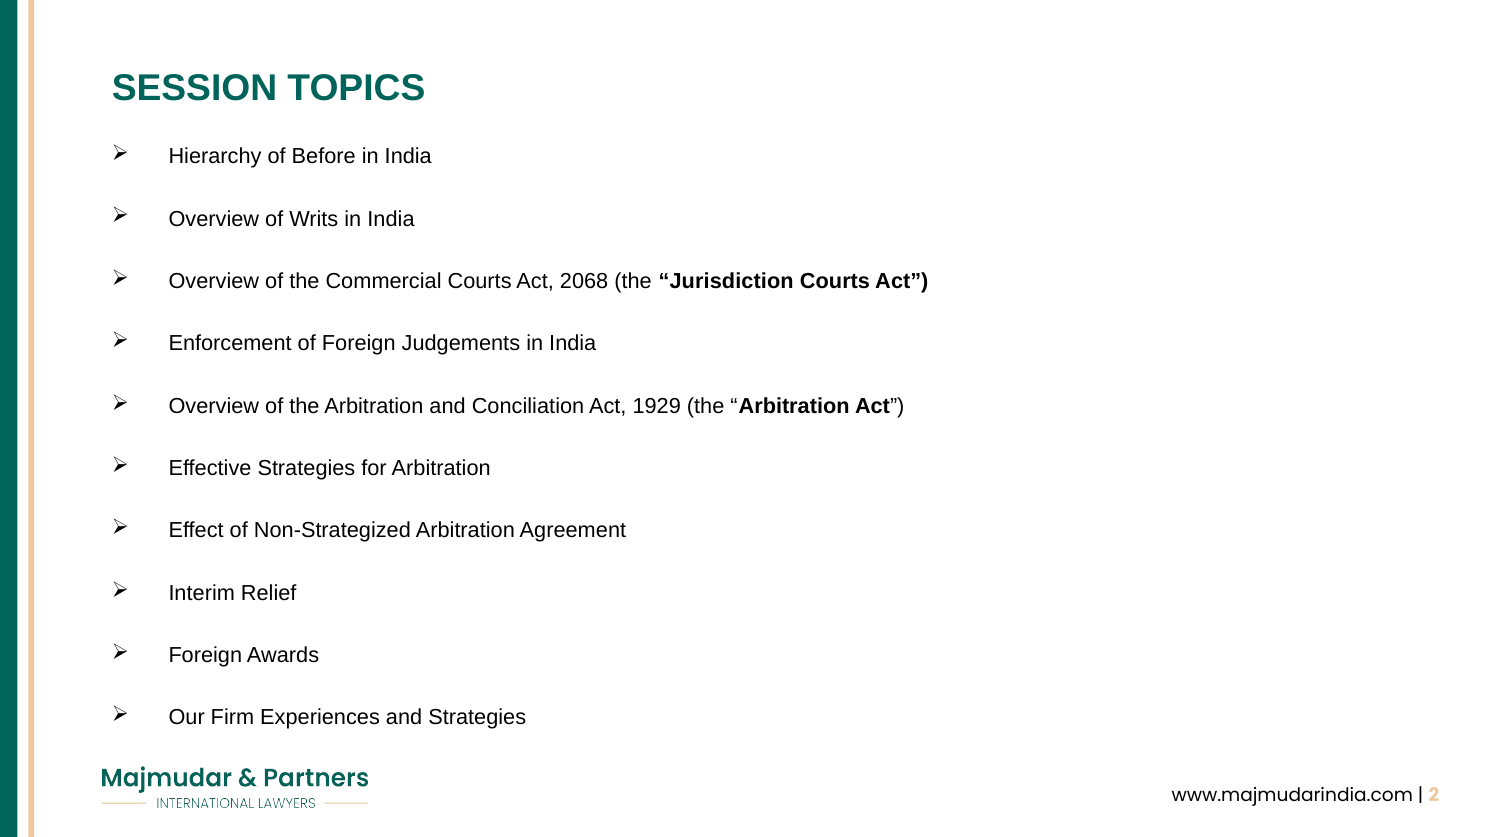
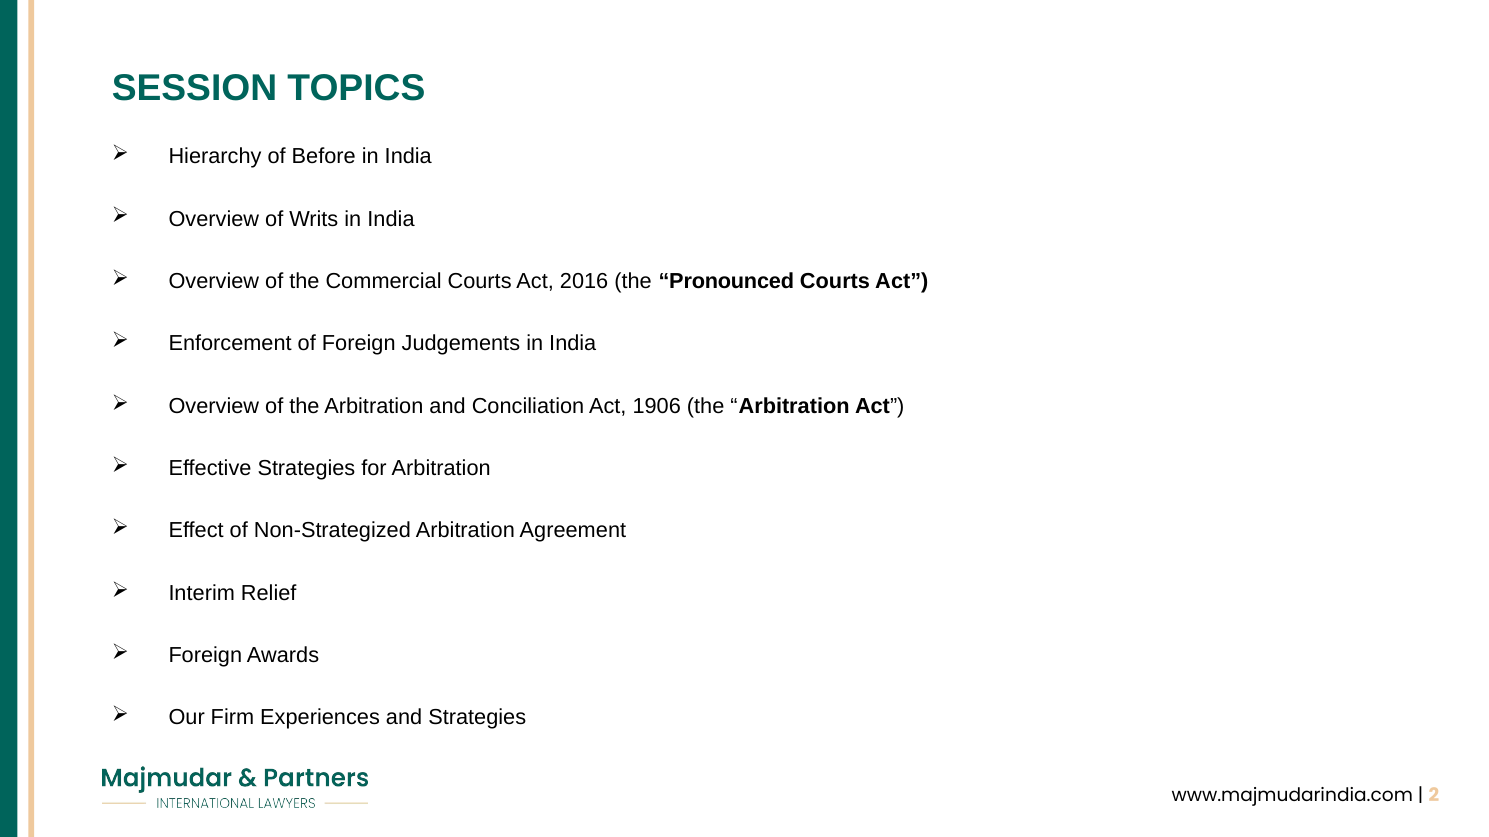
2068: 2068 -> 2016 (584, 282)
Jurisdiction: Jurisdiction -> Pronounced (726, 282)
1929: 1929 -> 1906 (657, 406)
